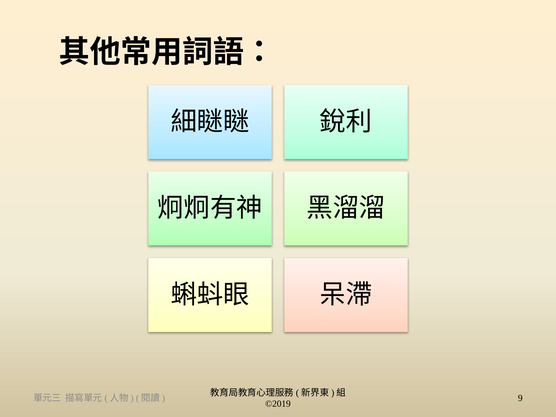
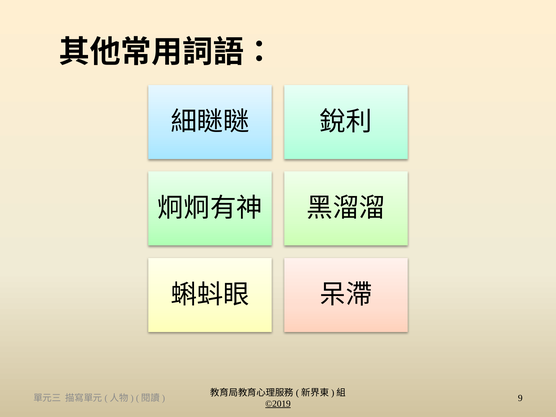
©2019 underline: none -> present (278, 404)
